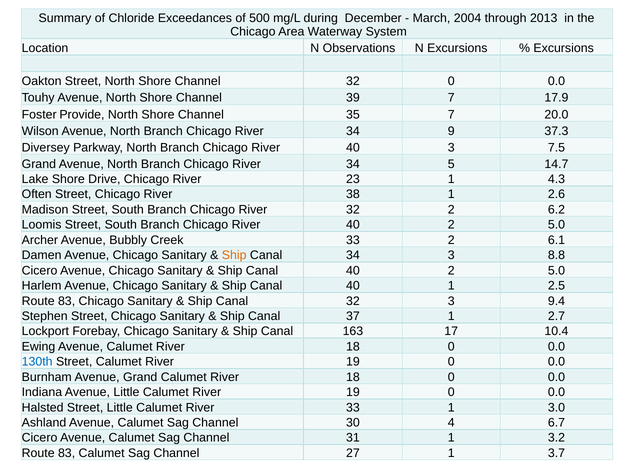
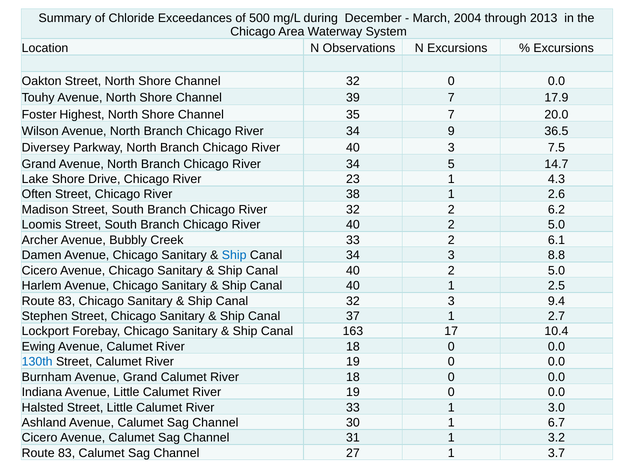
Provide: Provide -> Highest (82, 114)
37.3: 37.3 -> 36.5 (556, 131)
Ship colour: orange -> blue (234, 255)
30 4: 4 -> 1 (451, 422)
